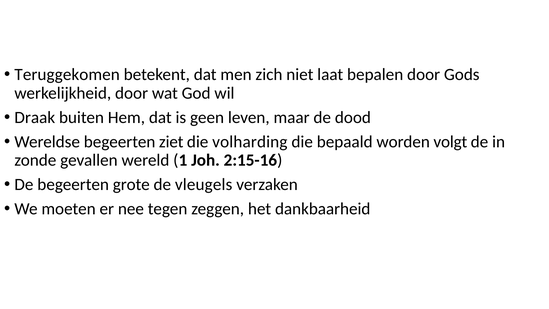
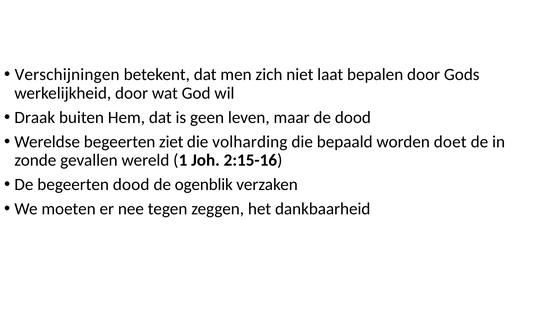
Teruggekomen: Teruggekomen -> Verschijningen (67, 75)
volgt: volgt -> doet (450, 142)
begeerten grote: grote -> dood (131, 184)
vleugels: vleugels -> ogenblik (204, 184)
